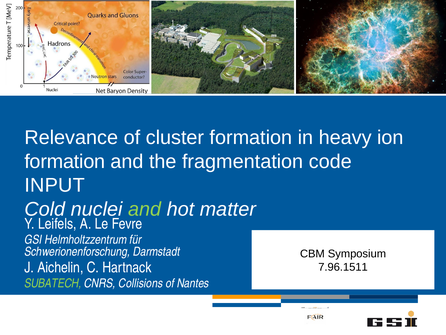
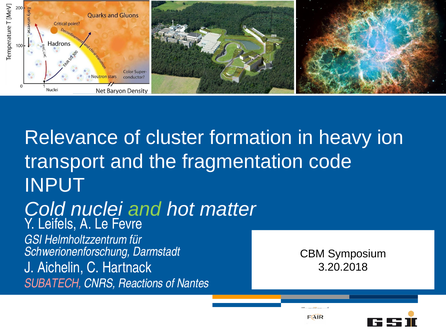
formation: formation -> transport (65, 161)
7.96.1511: 7.96.1511 -> 3.20.2018 (343, 267)
SUBATECH colour: light green -> pink (53, 283)
Collisions: Collisions -> Reactions (141, 283)
